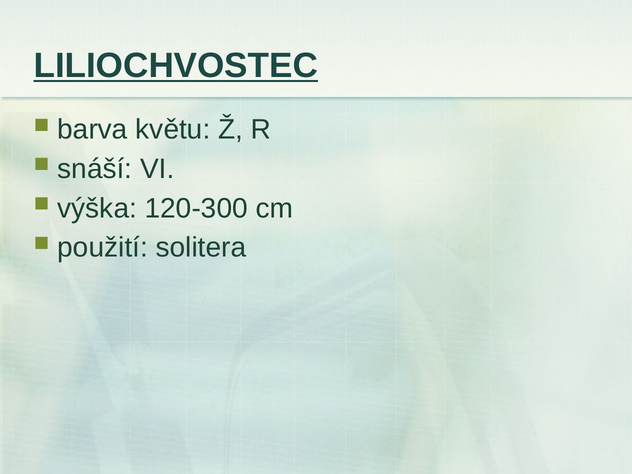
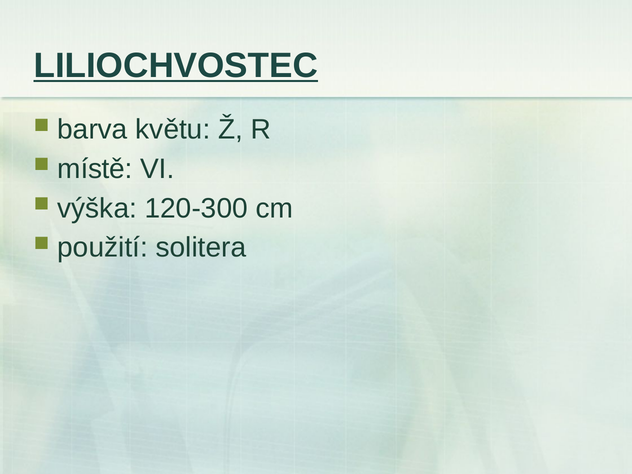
snáší: snáší -> místě (95, 169)
